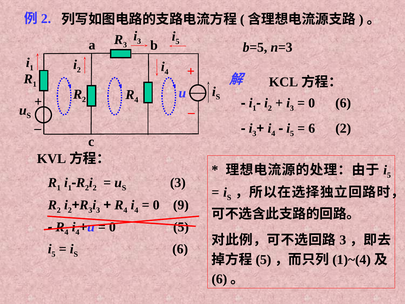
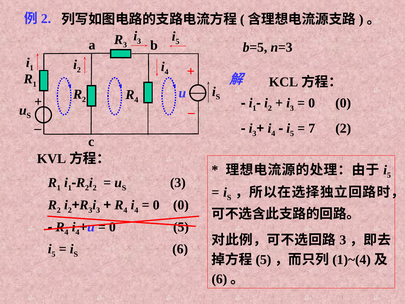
6: 6 -> 0 (343, 103)
6: 6 -> 7 (312, 128)
9: 9 -> 0 (181, 205)
